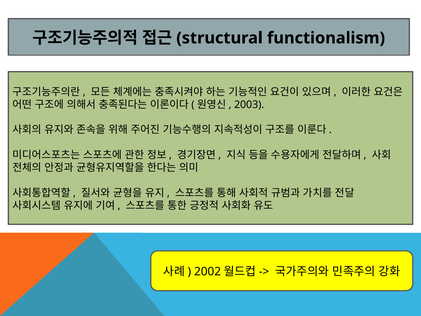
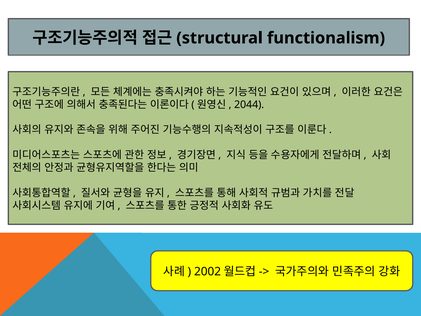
2003: 2003 -> 2044 (249, 104)
